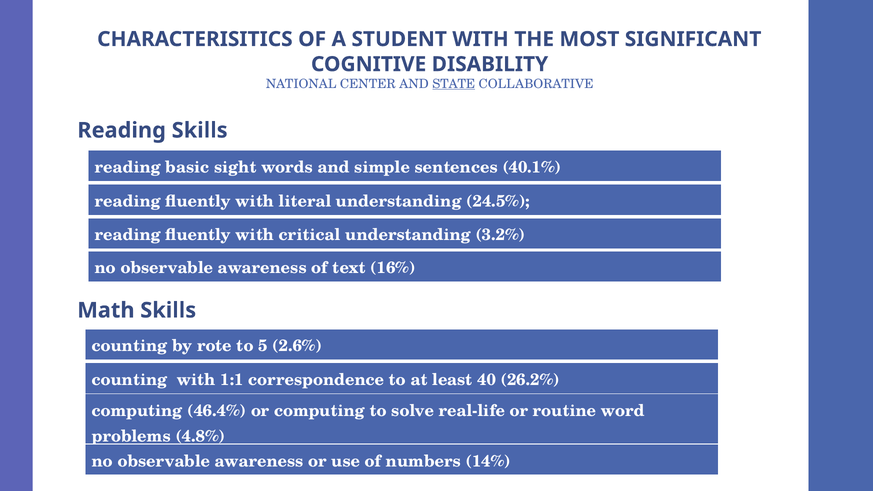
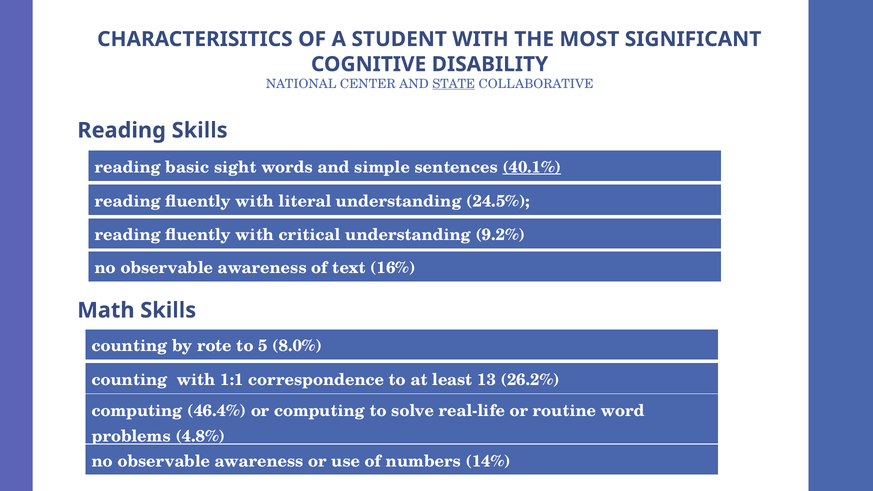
40.1% underline: none -> present (532, 167)
3.2%: 3.2% -> 9.2% (500, 235)
2.6%: 2.6% -> 8.0% (297, 346)
40: 40 -> 13 (487, 380)
